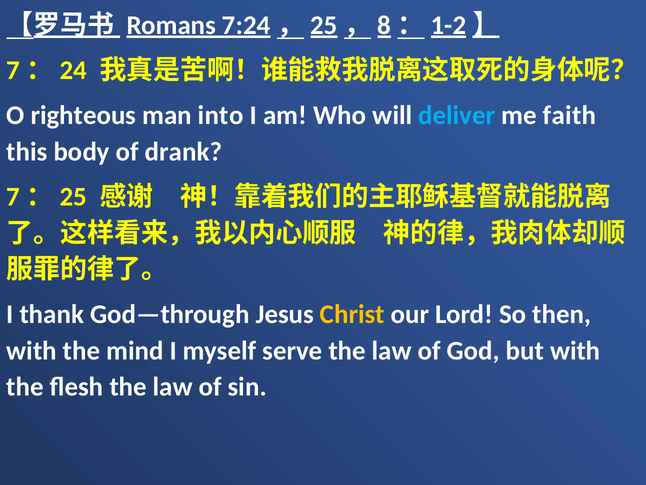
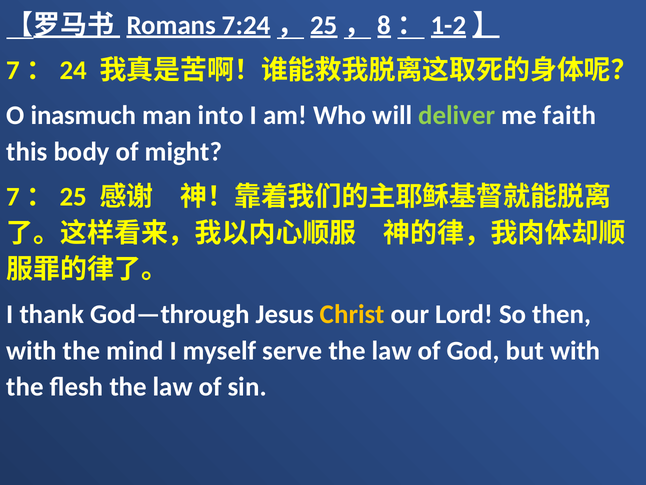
righteous: righteous -> inasmuch (83, 115)
deliver colour: light blue -> light green (457, 115)
drank: drank -> might (183, 152)
